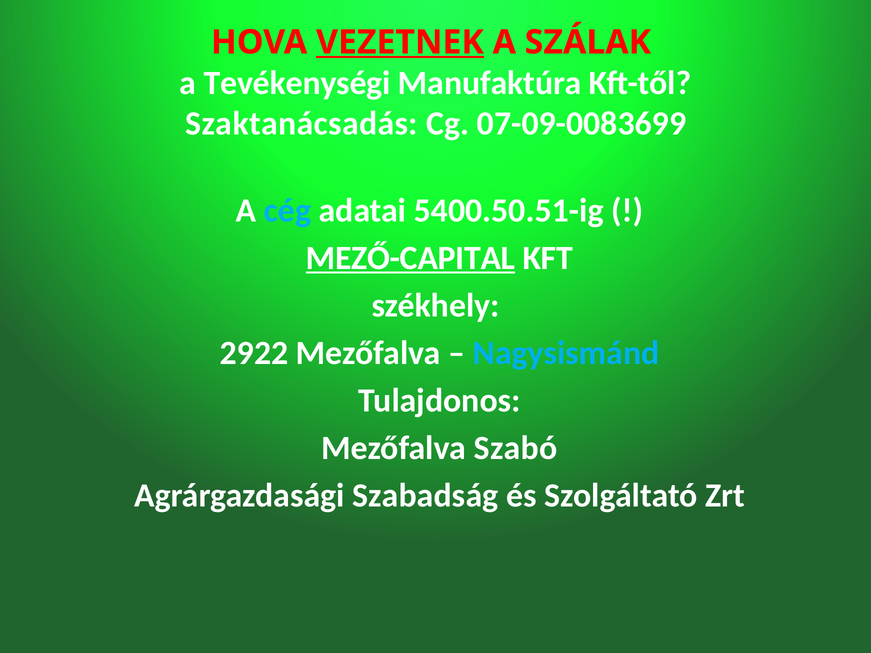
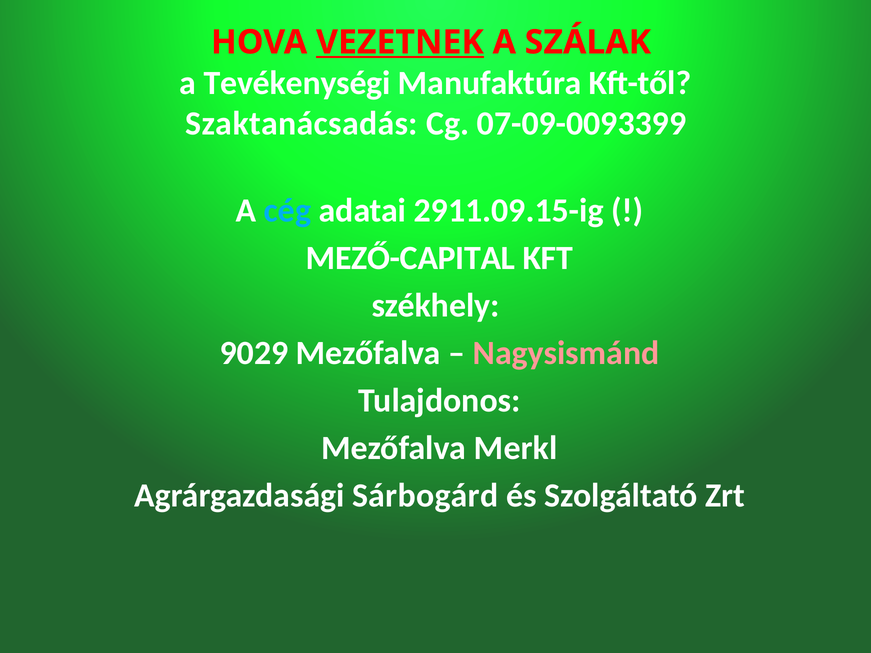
07-09-0083699: 07-09-0083699 -> 07-09-0093399 (582, 124)
5400.50.51-ig: 5400.50.51-ig -> 2911.09.15-ig (509, 211)
MEZŐ-CAPITAL underline: present -> none (410, 258)
2922: 2922 -> 9029 (254, 353)
Nagysismánd colour: light blue -> pink (566, 353)
Szabó: Szabó -> Merkl (516, 448)
Szabadság: Szabadság -> Sárbogárd (425, 496)
